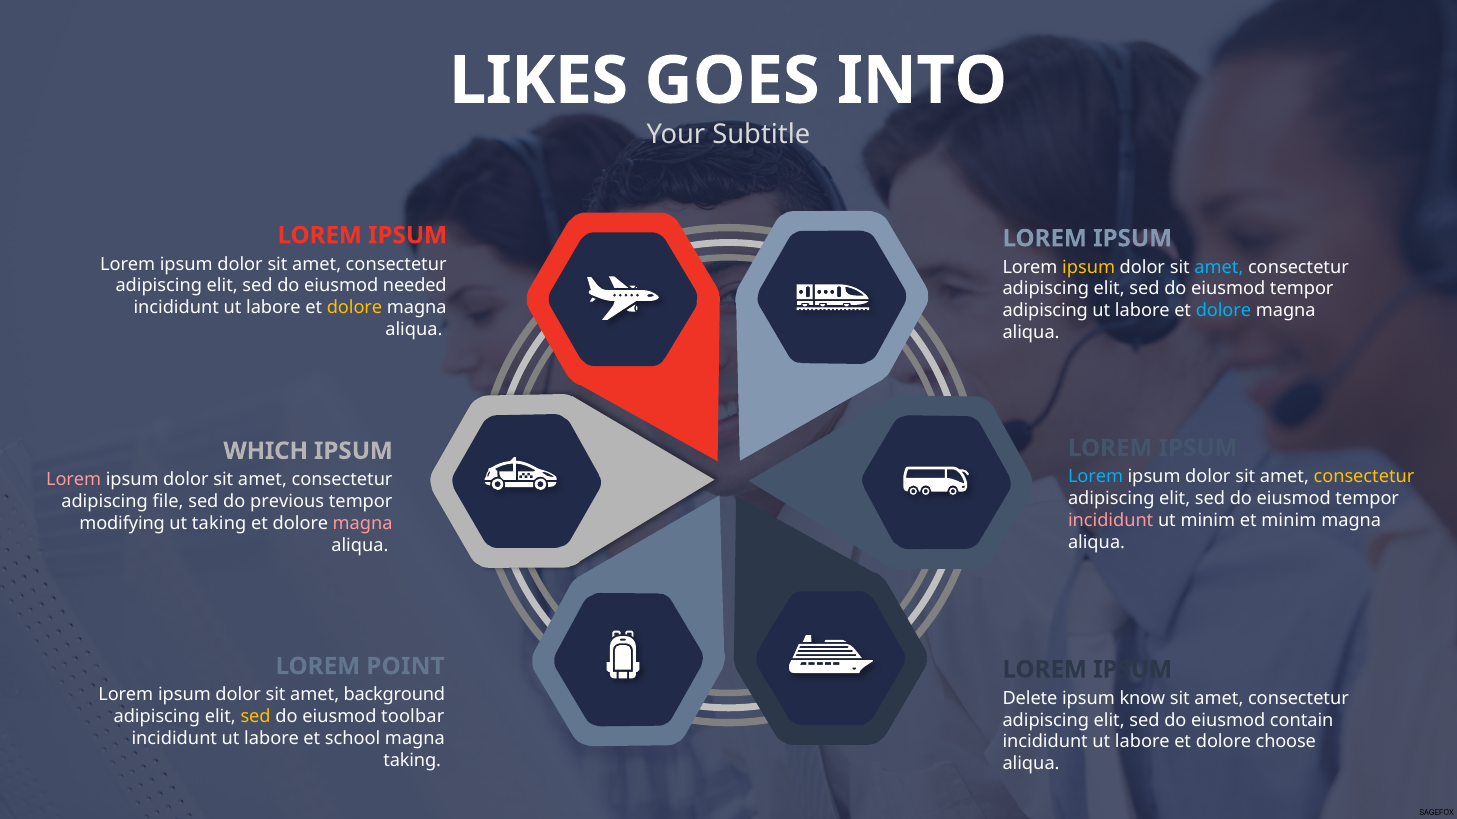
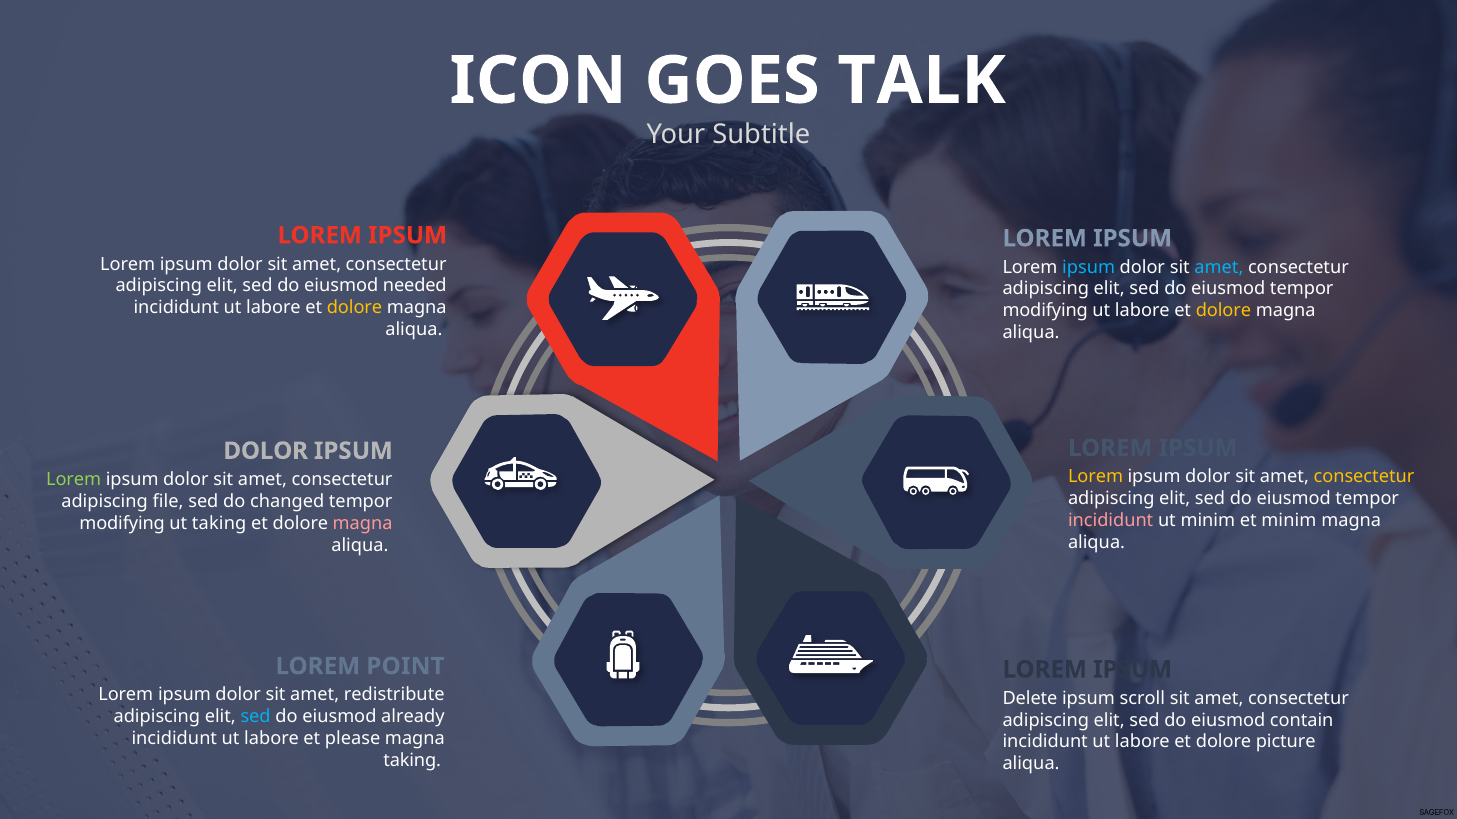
LIKES: LIKES -> ICON (538, 81)
INTO: INTO -> TALK (922, 81)
ipsum colour: yellow -> light blue (1089, 267)
adipiscing: adipiscing -> modifying (1045, 311)
dolore colour: light blue -> yellow (1223, 311)
WHICH: WHICH -> DOLOR (266, 451)
Lorem colour: light blue -> yellow (1096, 477)
Lorem colour: pink -> light green (74, 480)
previous: previous -> changed (287, 502)
background: background -> redistribute (394, 695)
know: know -> scroll (1142, 699)
sed colour: yellow -> light blue (256, 717)
toolbar: toolbar -> already (413, 717)
school: school -> please (353, 739)
choose: choose -> picture (1286, 742)
